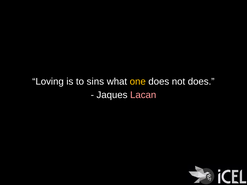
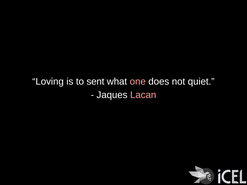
sins: sins -> sent (95, 82)
one colour: yellow -> pink (138, 82)
not does: does -> quiet (201, 82)
